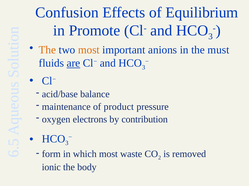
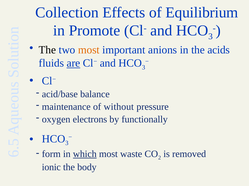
Confusion: Confusion -> Collection (67, 12)
The colour: orange -> black (47, 50)
must: must -> acids (219, 50)
product: product -> without (119, 107)
contribution: contribution -> functionally (145, 120)
which underline: none -> present (85, 155)
